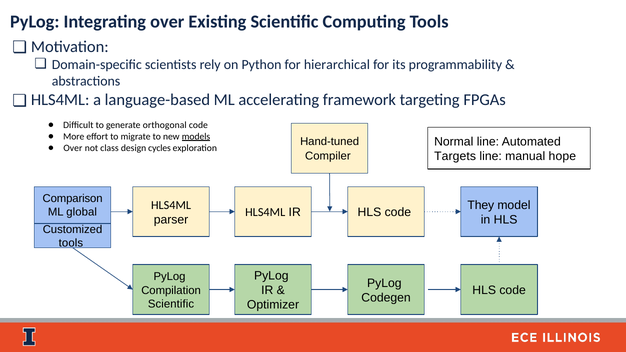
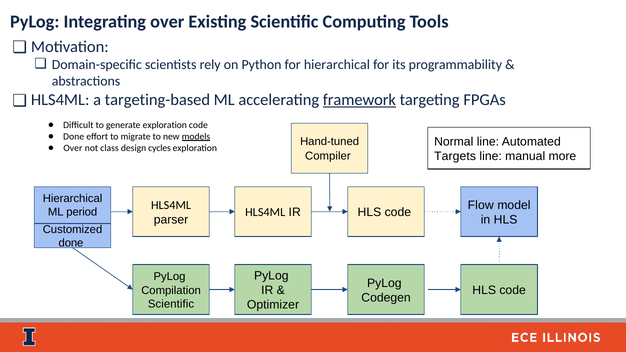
language-based: language-based -> targeting-based (157, 100)
framework underline: none -> present (359, 100)
generate orthogonal: orthogonal -> exploration (165, 125)
More: More -> Done (74, 136)
hope: hope -> more (562, 156)
Comparison: Comparison -> Hierarchical (73, 198)
They: They -> Flow (481, 205)
global: global -> period (82, 212)
tools: tools -> done (71, 243)
